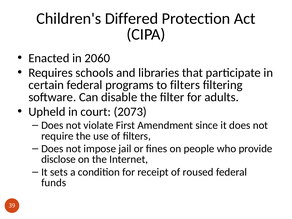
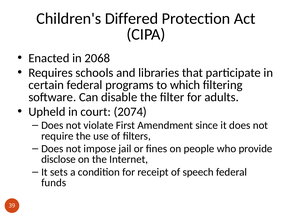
2060: 2060 -> 2068 (97, 58)
to filters: filters -> which (185, 85)
2073: 2073 -> 2074 (130, 112)
roused: roused -> speech (198, 172)
